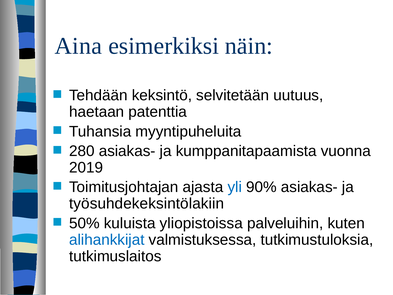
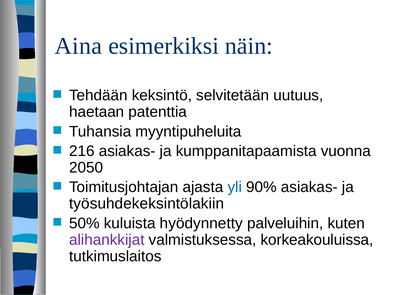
280: 280 -> 216 (82, 151)
2019: 2019 -> 2050 (86, 167)
yliopistoissa: yliopistoissa -> hyödynnetty (201, 223)
alihankkijat colour: blue -> purple (107, 240)
tutkimustuloksia: tutkimustuloksia -> korkeakouluissa (317, 240)
